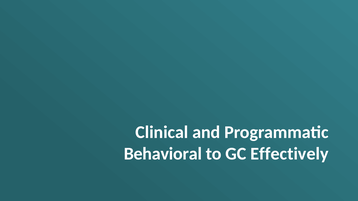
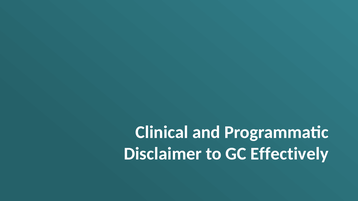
Behavioral: Behavioral -> Disclaimer (163, 154)
